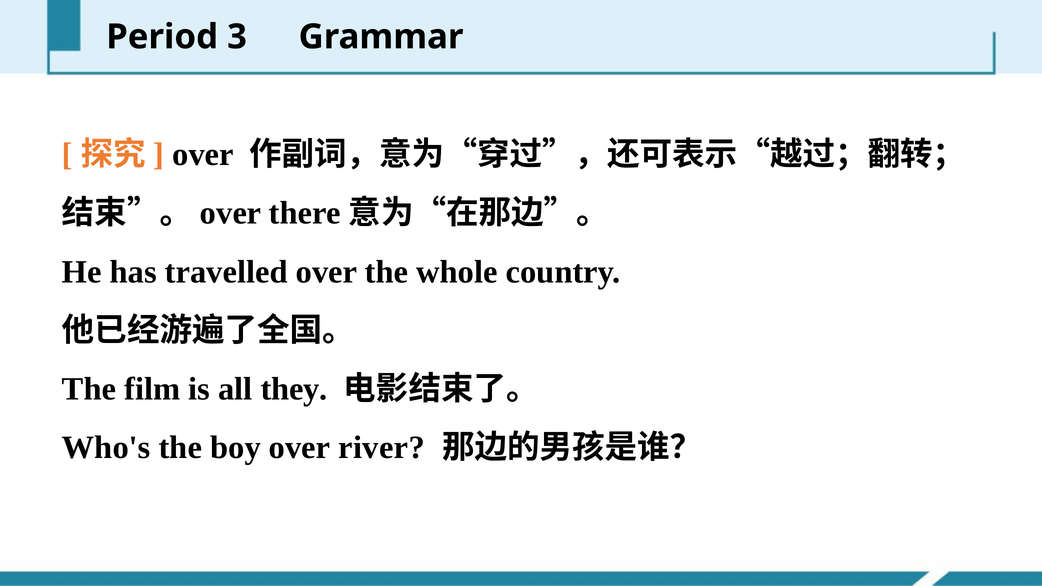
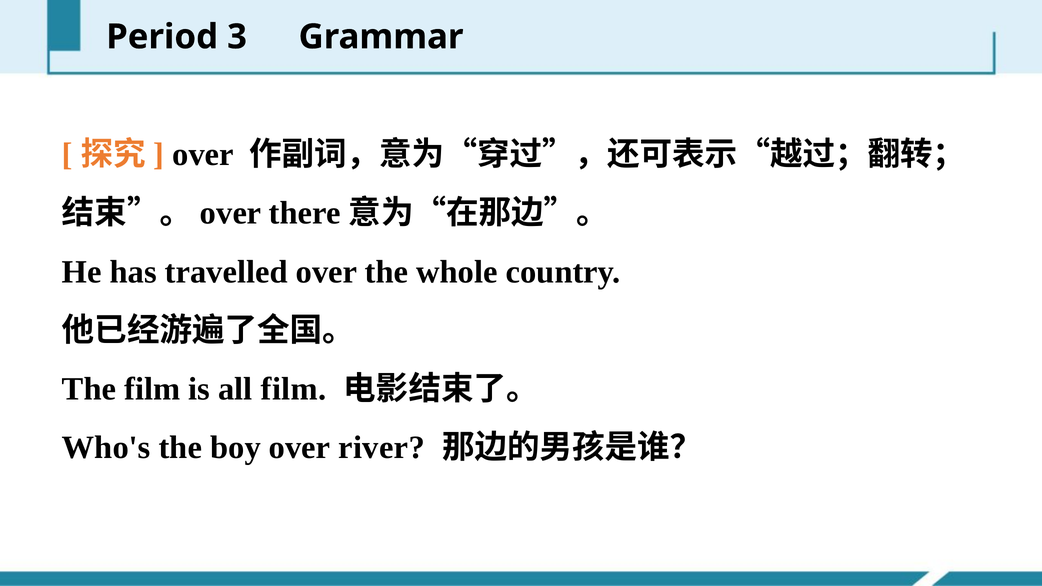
all they: they -> film (294, 389)
